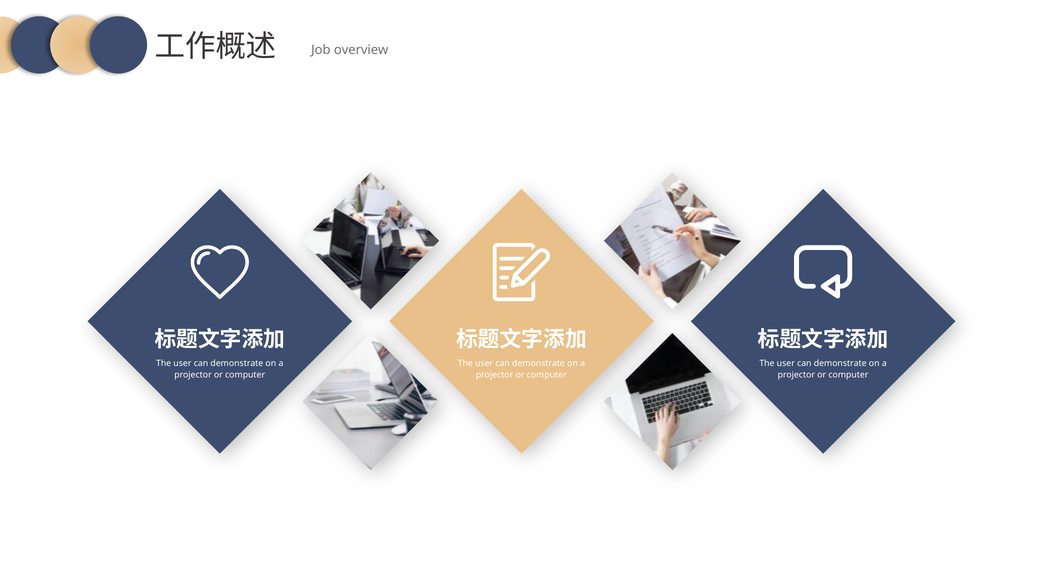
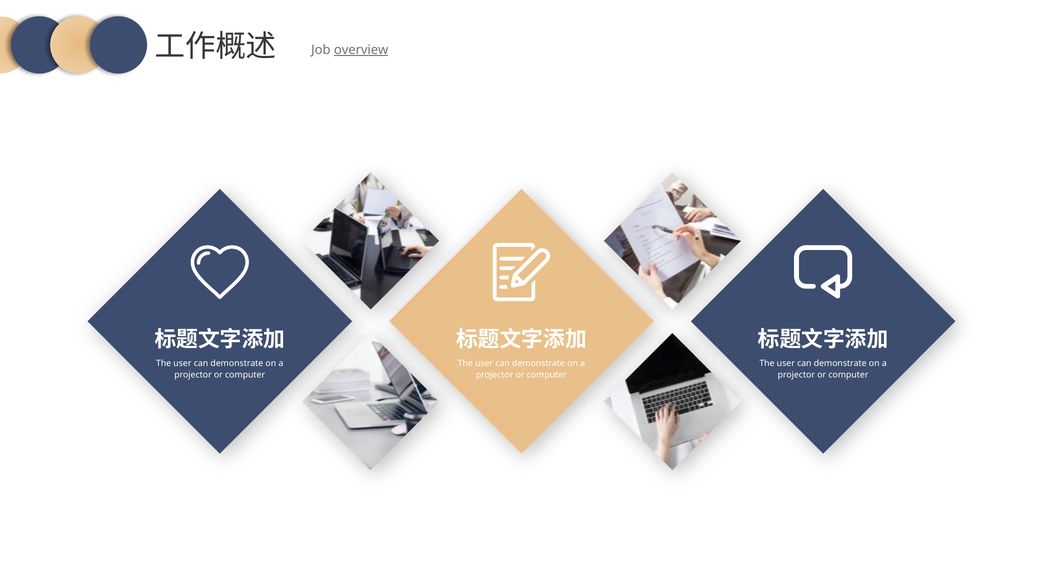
overview underline: none -> present (361, 50)
